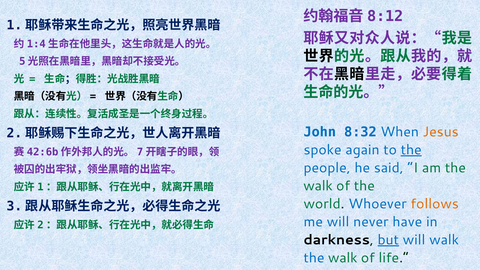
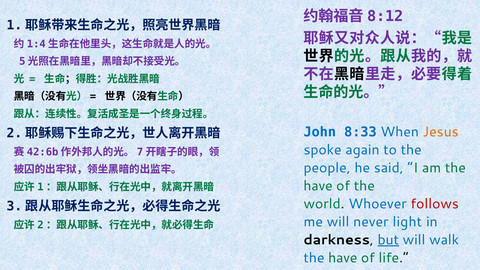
8:32: 8:32 -> 8:33 (360, 132)
the underline: present -> none (411, 150)
walk: walk -> have (318, 186)
follows colour: orange -> red (435, 204)
have: have -> light (407, 222)
walk: walk -> have (343, 258)
